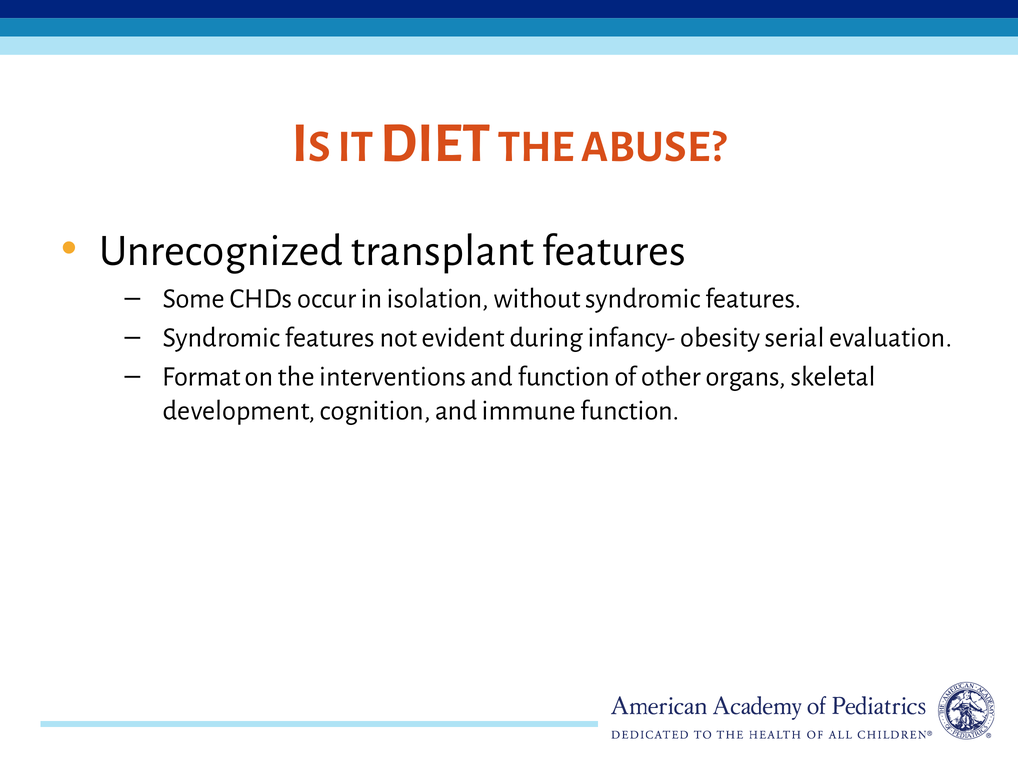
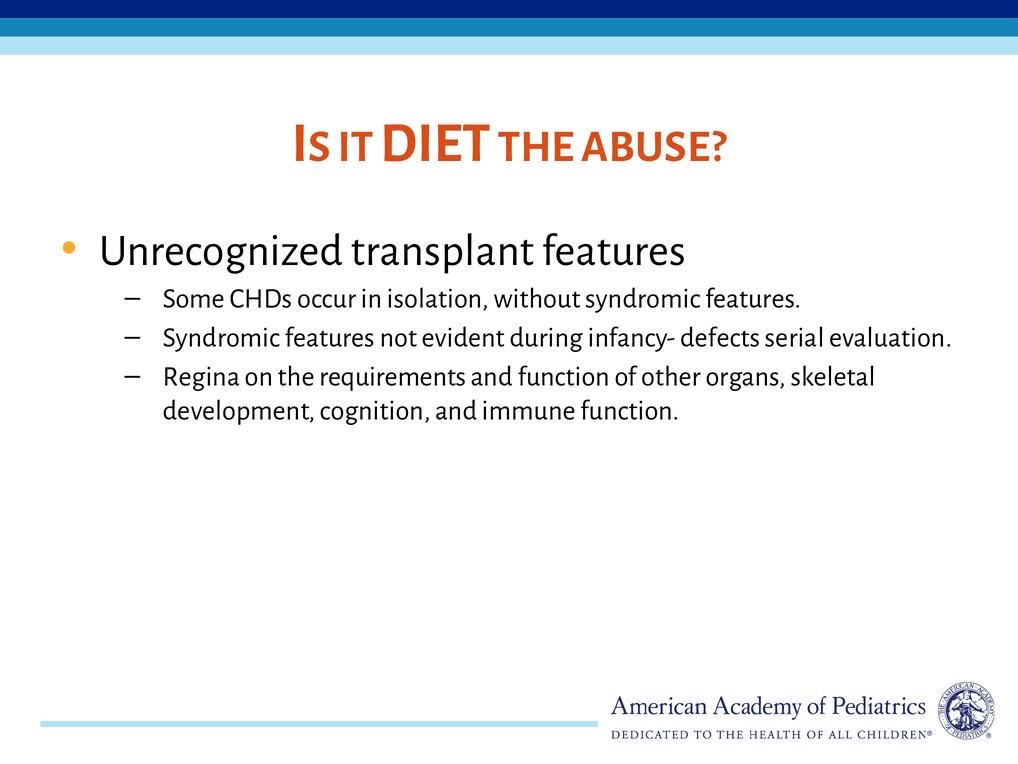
obesity: obesity -> defects (720, 337)
Format: Format -> Regina (201, 376)
interventions: interventions -> requirements (393, 376)
